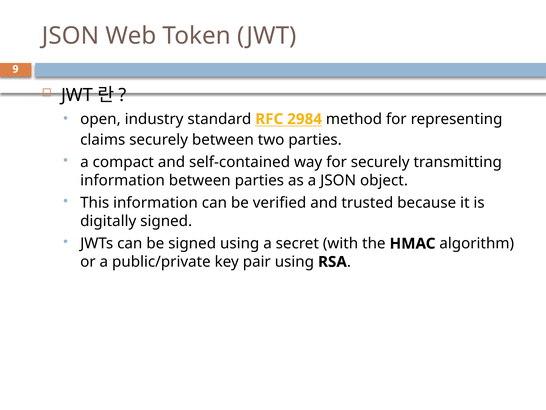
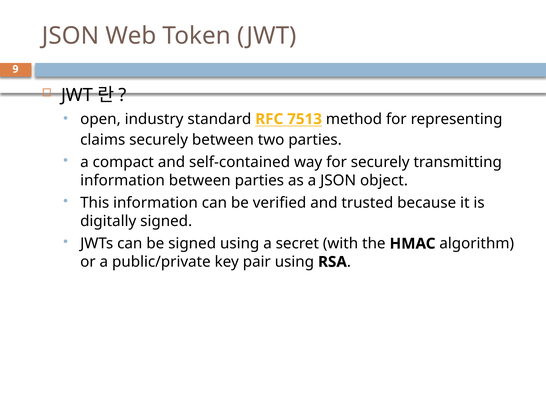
2984: 2984 -> 7513 (305, 119)
